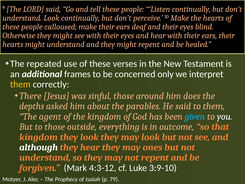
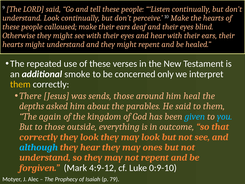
frames: frames -> smoke (77, 74)
sinful: sinful -> sends (100, 96)
does: does -> heal (192, 96)
agent: agent -> again (50, 116)
you colour: white -> light blue (225, 116)
kingdom: kingdom -> correctly (39, 137)
although colour: white -> light blue (39, 147)
4:3-12: 4:3-12 -> 4:9-12 (103, 168)
3:9-10: 3:9-10 -> 0:9-10 (163, 168)
